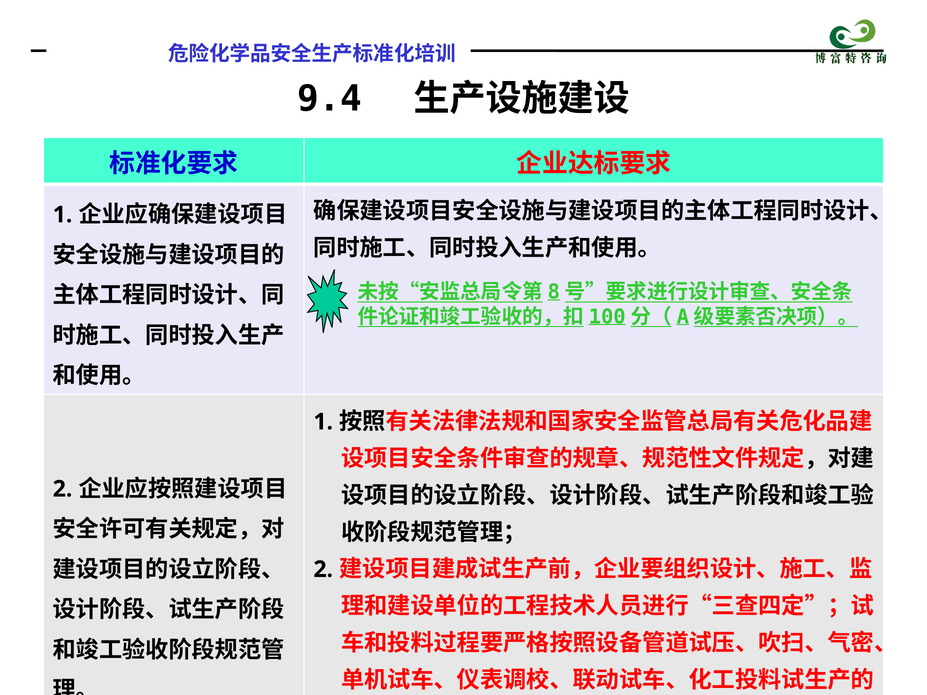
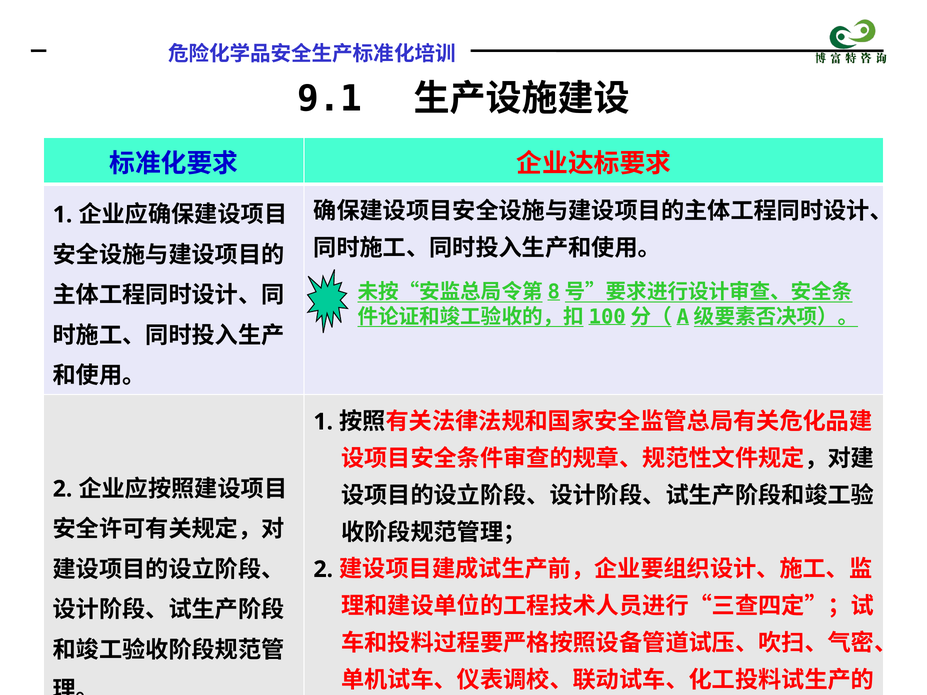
9.4: 9.4 -> 9.1 (330, 99)
